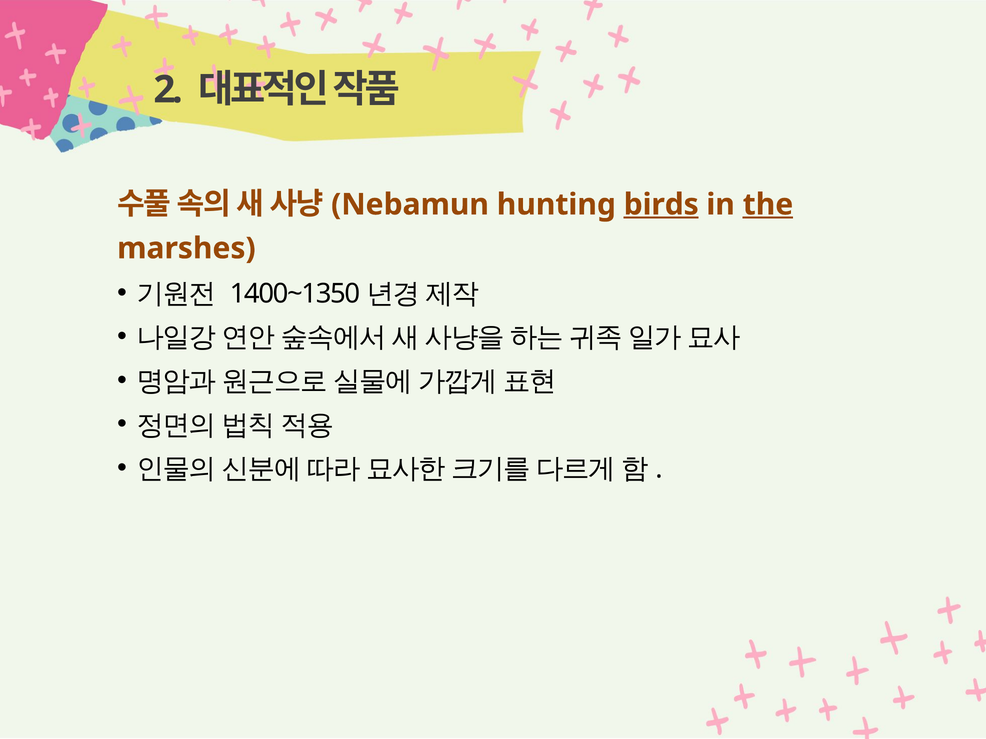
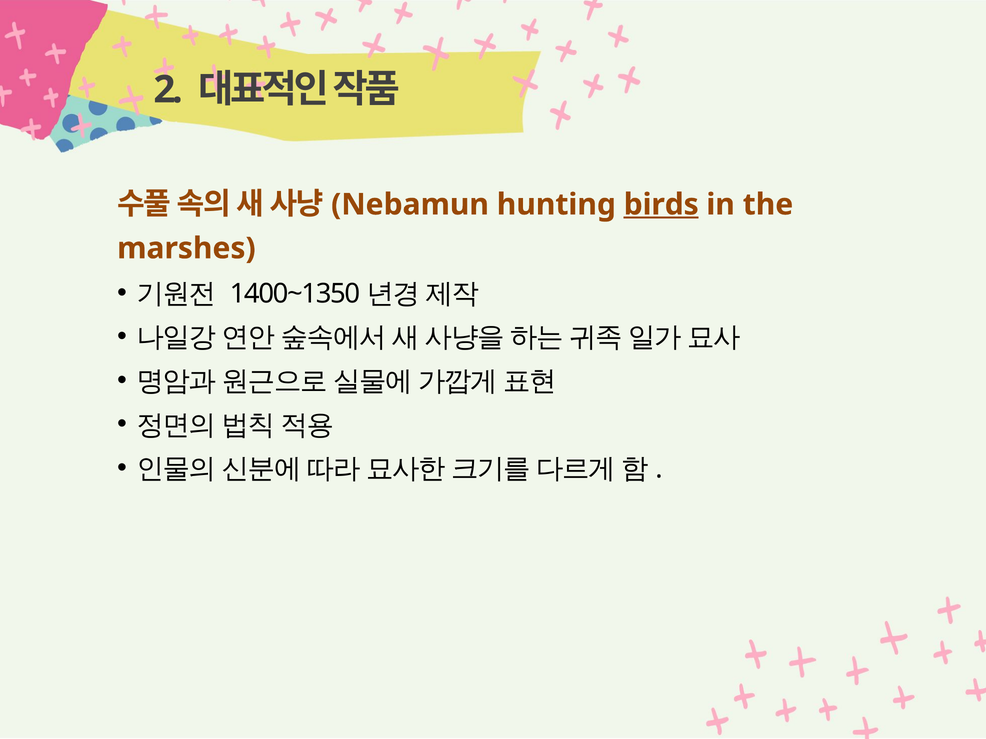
the underline: present -> none (768, 205)
